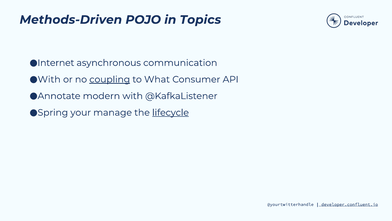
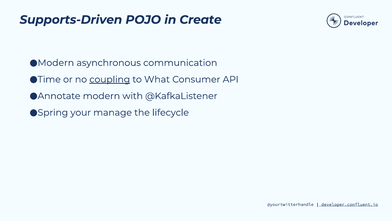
Methods-Driven: Methods-Driven -> Supports-Driven (71, 20)
Topics: Topics -> Create (200, 20)
Internet: Internet -> Modern (56, 63)
With: With -> Time (49, 79)
lifecycle underline: present -> none (171, 112)
